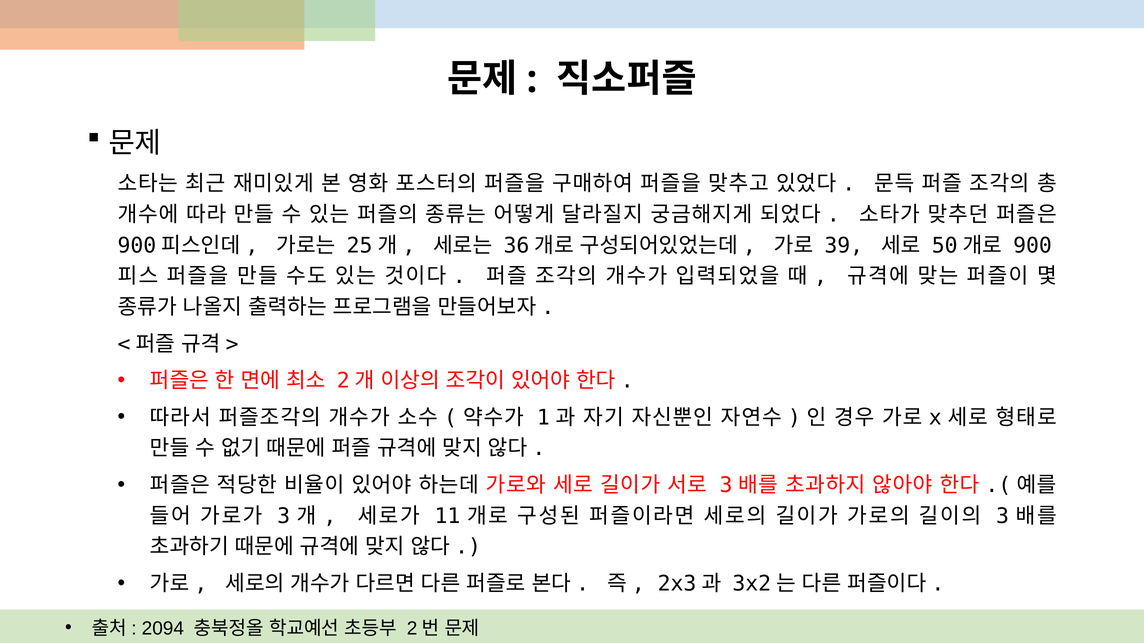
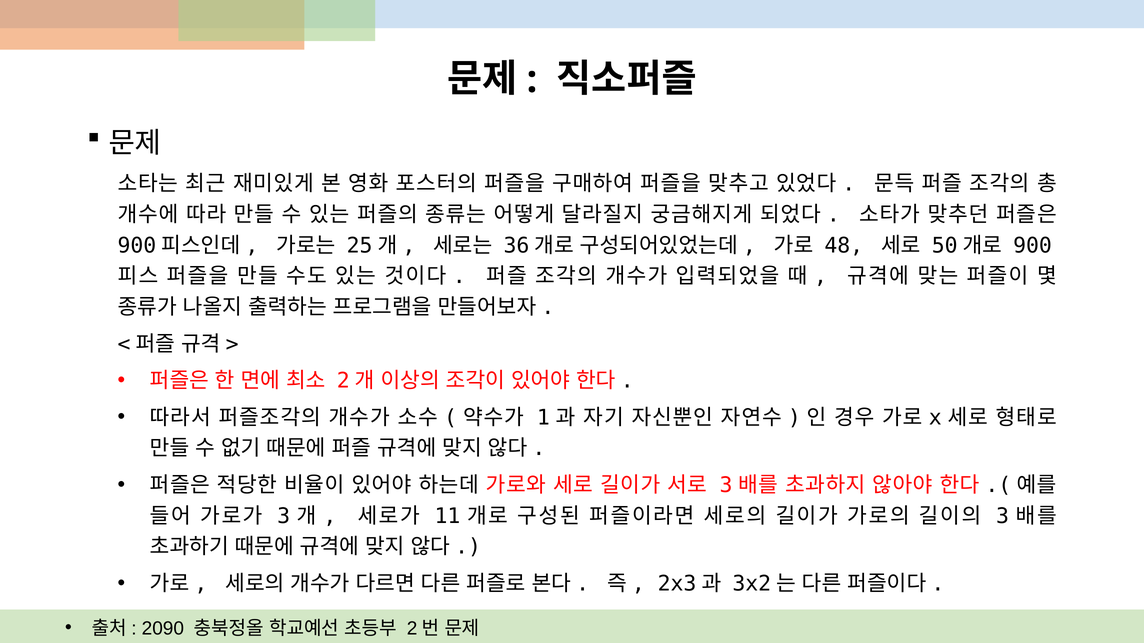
39: 39 -> 48 (844, 246)
2094: 2094 -> 2090 (163, 629)
